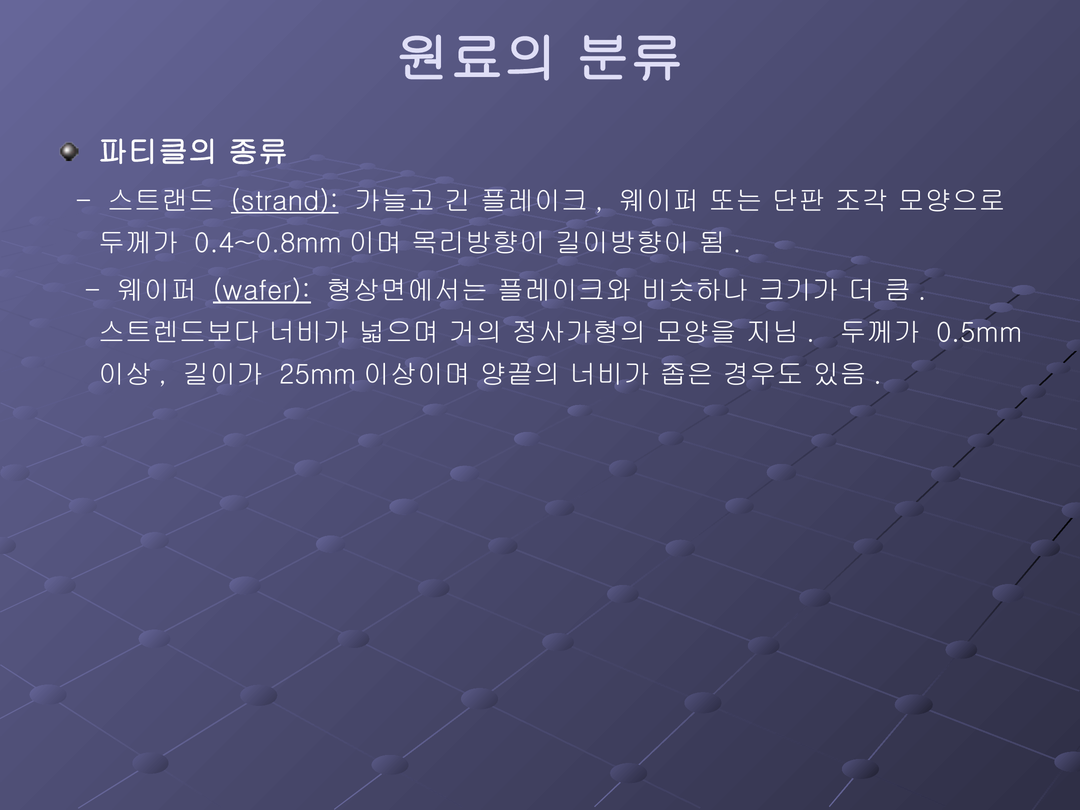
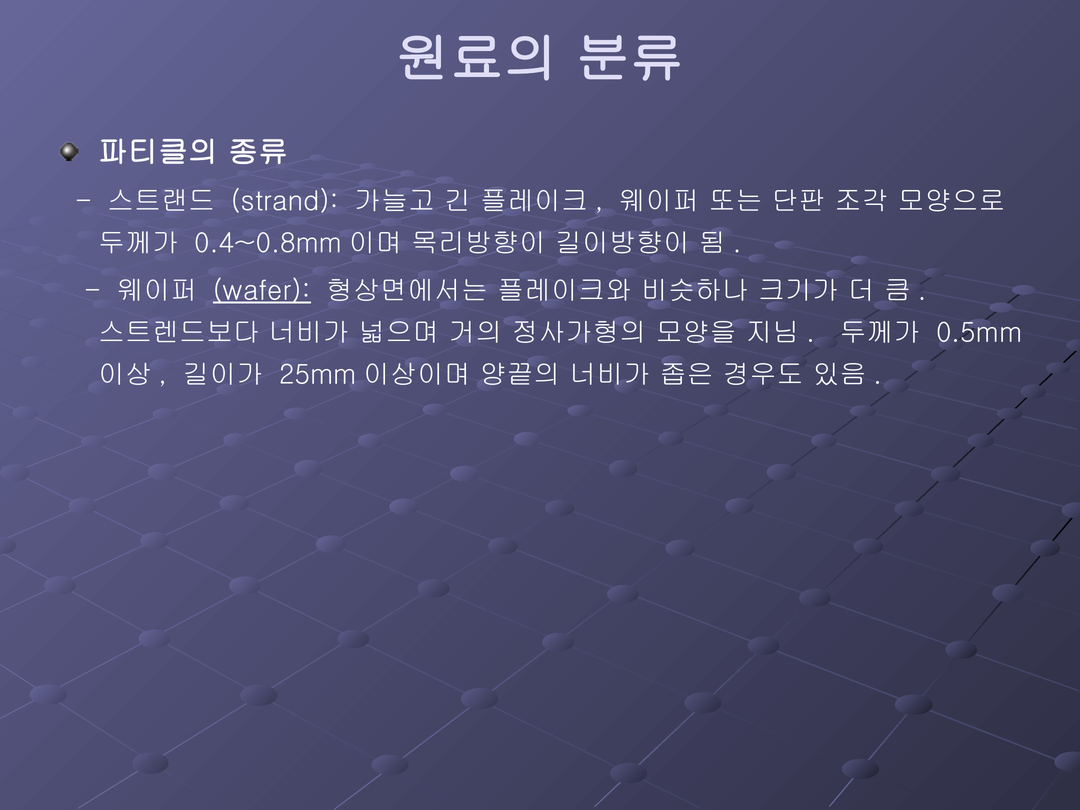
strand underline: present -> none (285, 201)
